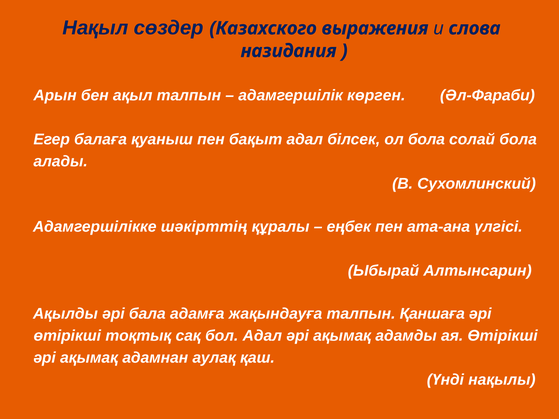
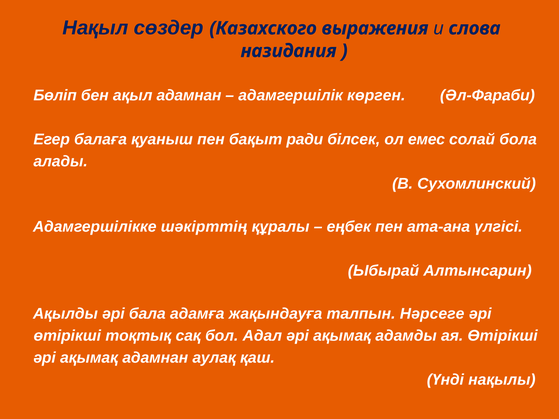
Арын: Арын -> Бөліп (55, 95)
ақыл талпын: талпын -> адамнан (189, 95)
бақыт адал: адал -> ради (305, 140)
ол бола: бола -> емес (426, 140)
Қаншаға: Қаншаға -> Нәрсеге (432, 314)
